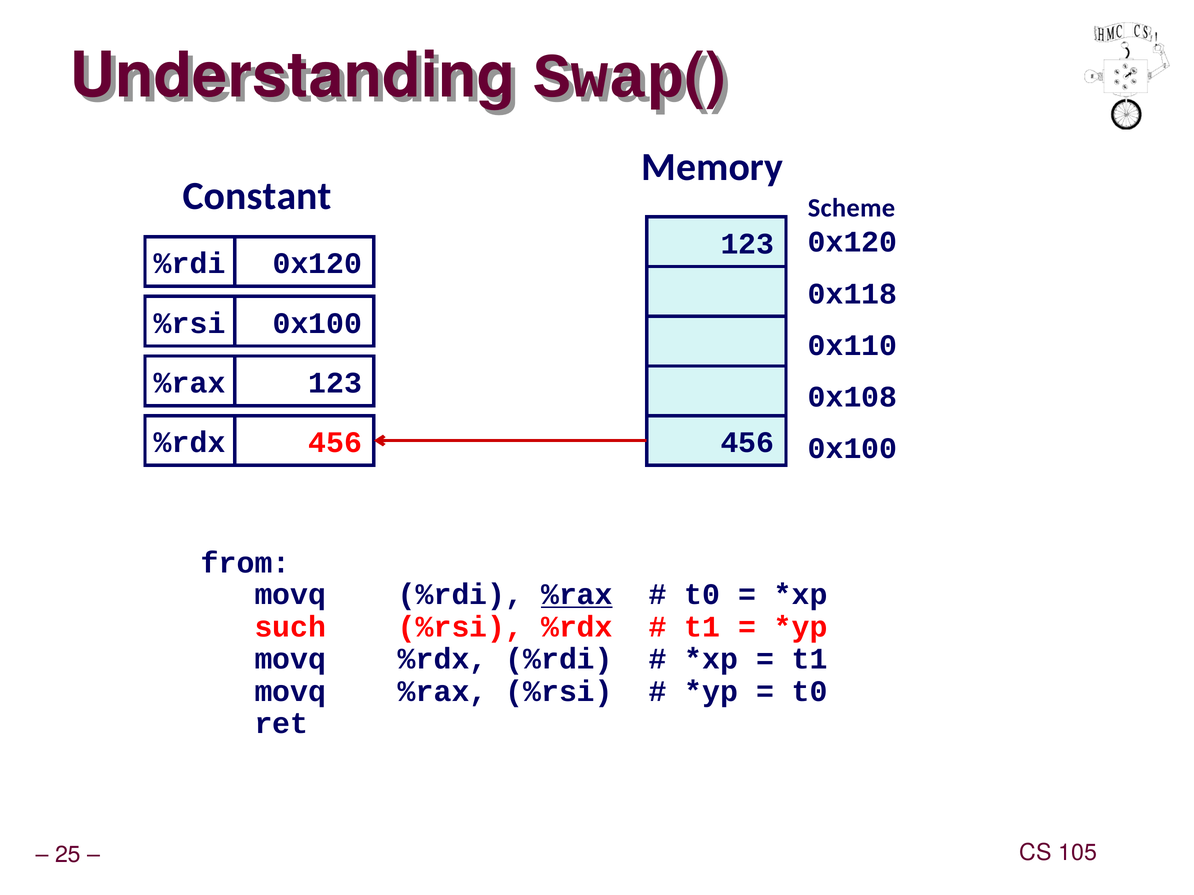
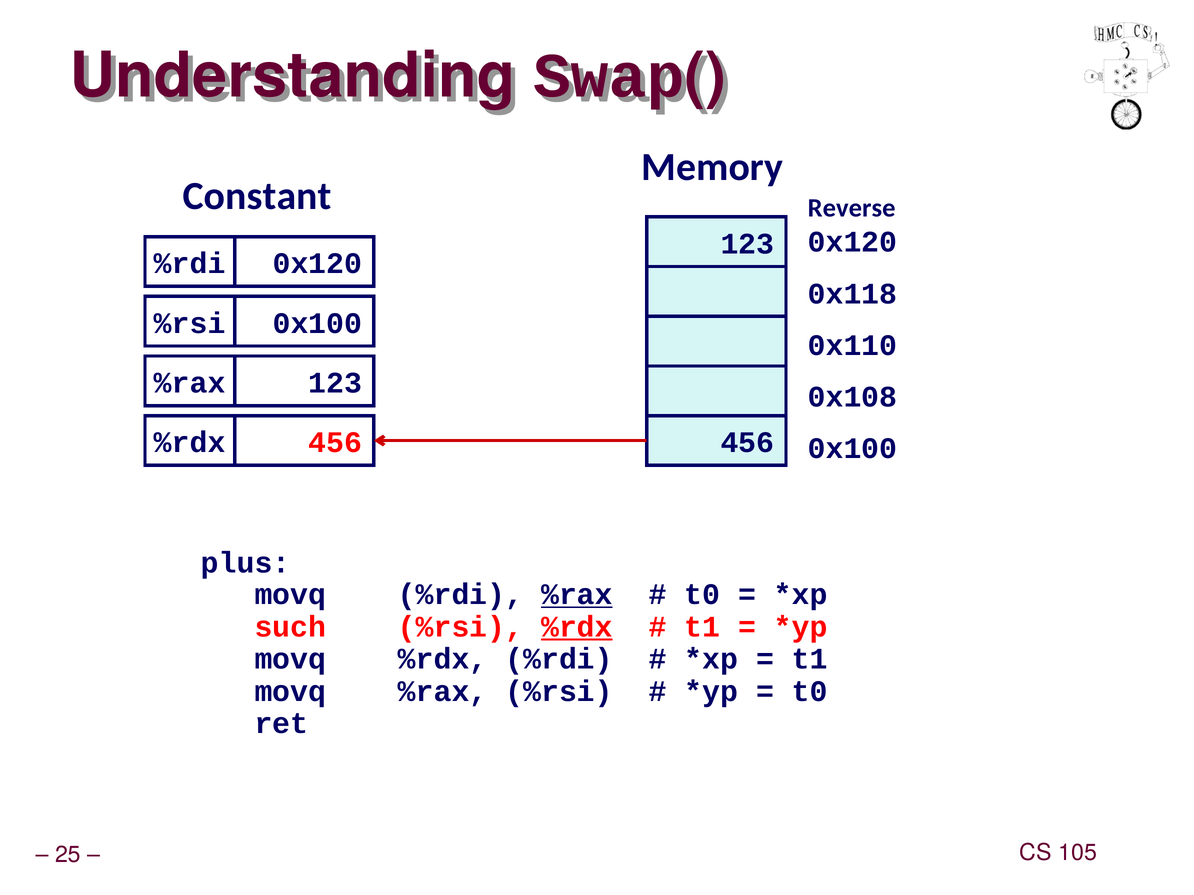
Scheme: Scheme -> Reverse (852, 208)
from: from -> plus (246, 563)
%rdx underline: none -> present (577, 627)
